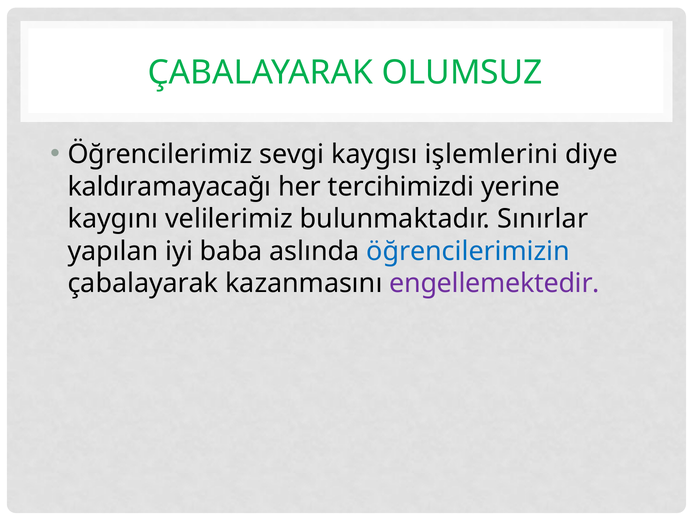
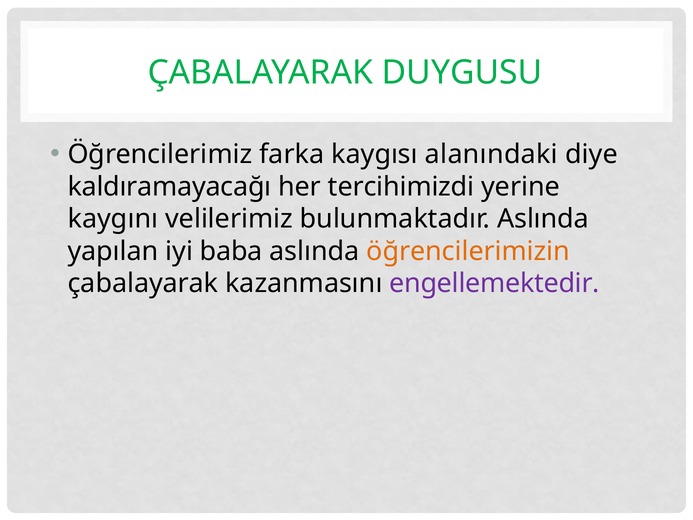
OLUMSUZ: OLUMSUZ -> DUYGUSU (462, 73)
sevgi: sevgi -> farka (292, 154)
işlemlerini: işlemlerini -> alanındaki (491, 154)
bulunmaktadır Sınırlar: Sınırlar -> Aslında (543, 219)
öğrencilerimizin colour: blue -> orange (468, 251)
